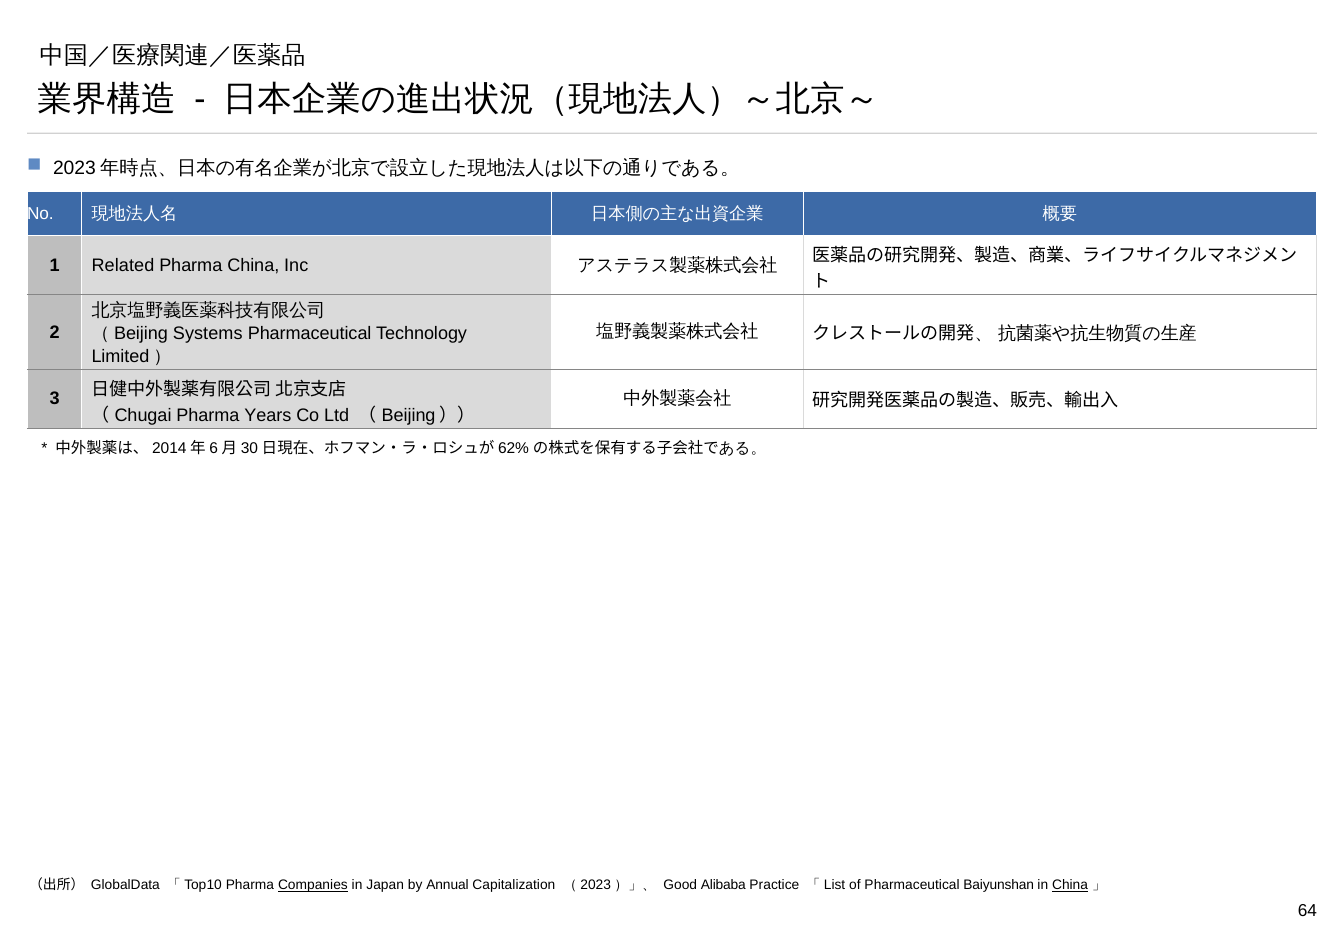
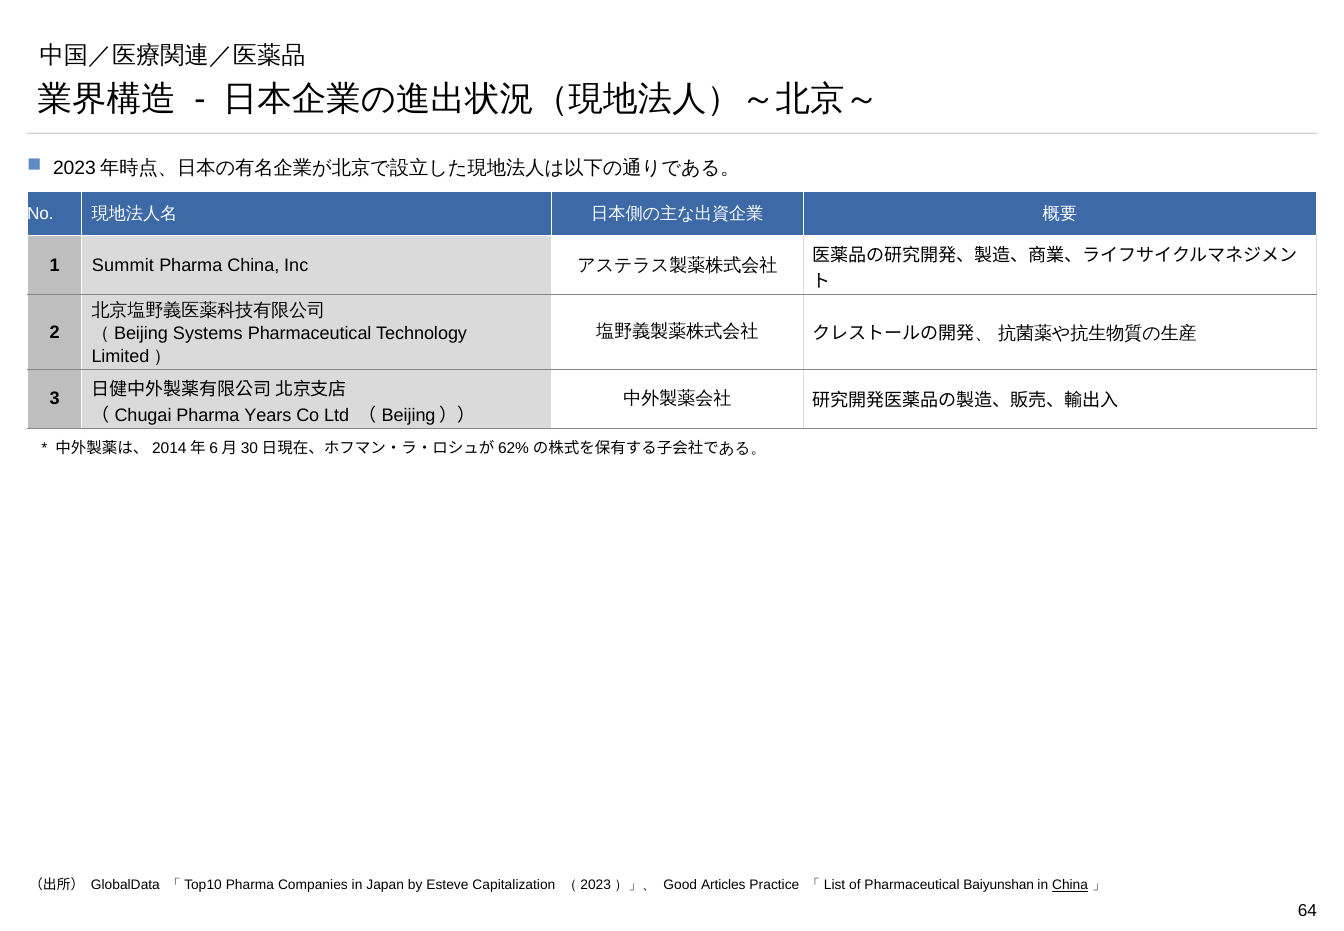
Related: Related -> Summit (123, 265)
Companies underline: present -> none (313, 885)
Annual: Annual -> Esteve (447, 885)
Alibaba: Alibaba -> Articles (723, 885)
